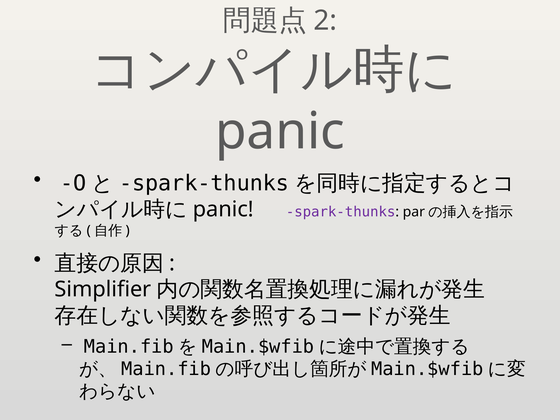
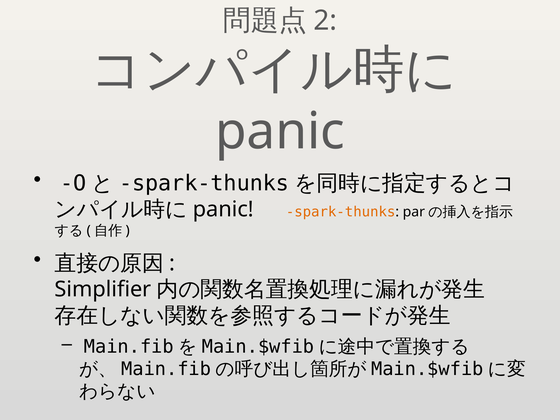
spark-thunks colour: purple -> orange (341, 212)
